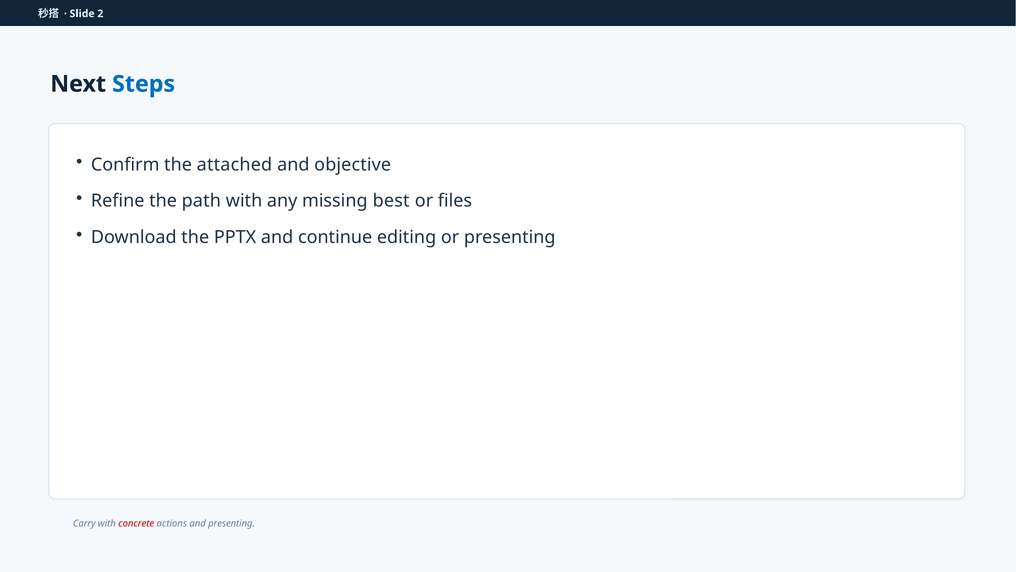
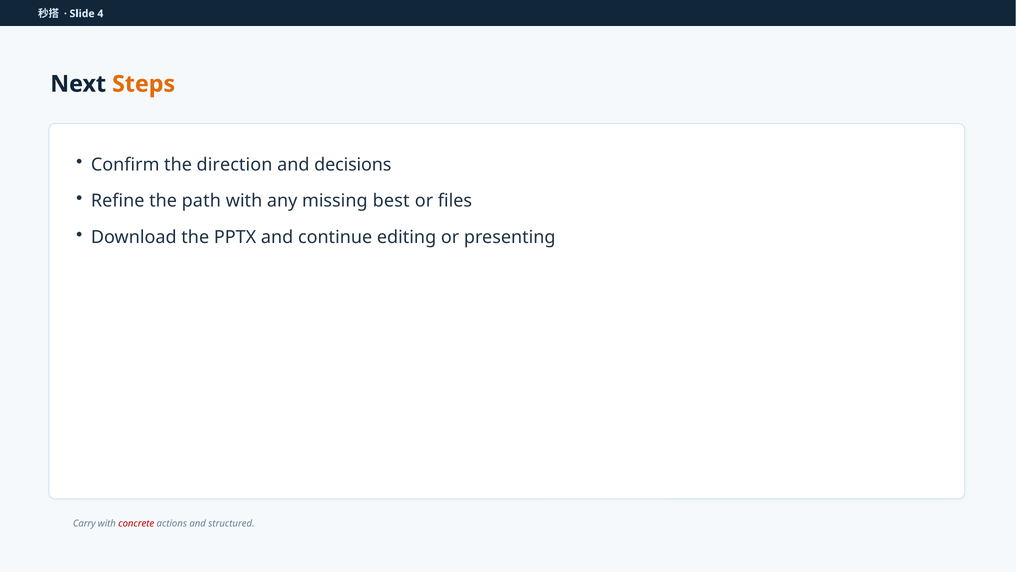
2: 2 -> 4 (100, 14)
Steps colour: blue -> orange (144, 84)
attached: attached -> direction (235, 164)
objective: objective -> decisions (353, 164)
and presenting: presenting -> structured (231, 523)
